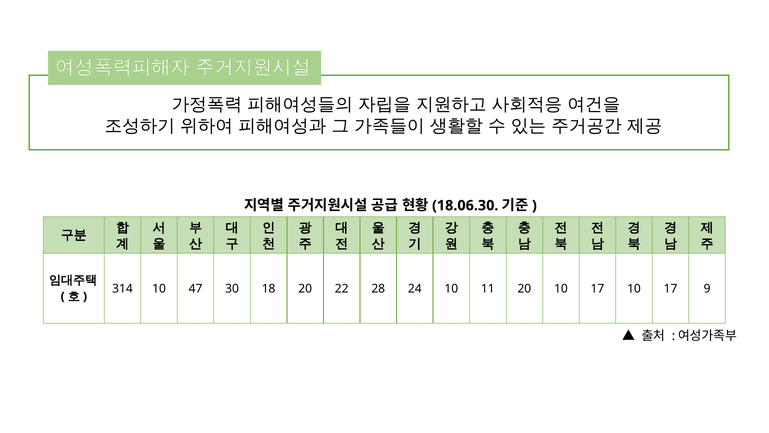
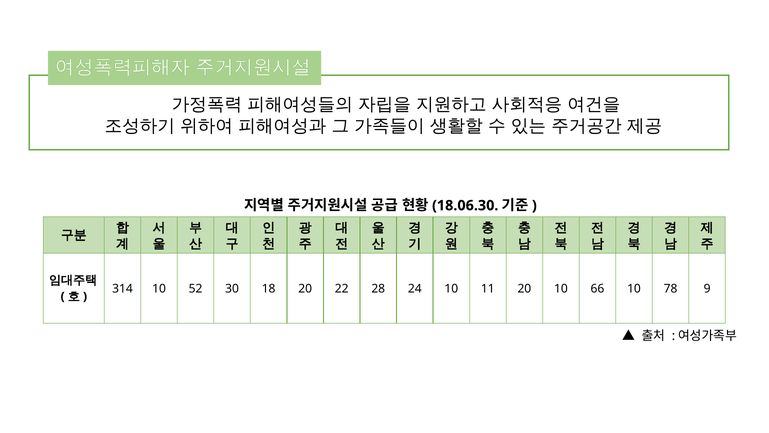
47: 47 -> 52 (196, 289)
20 10 17: 17 -> 66 (597, 289)
17: 17 -> 78 (671, 289)
